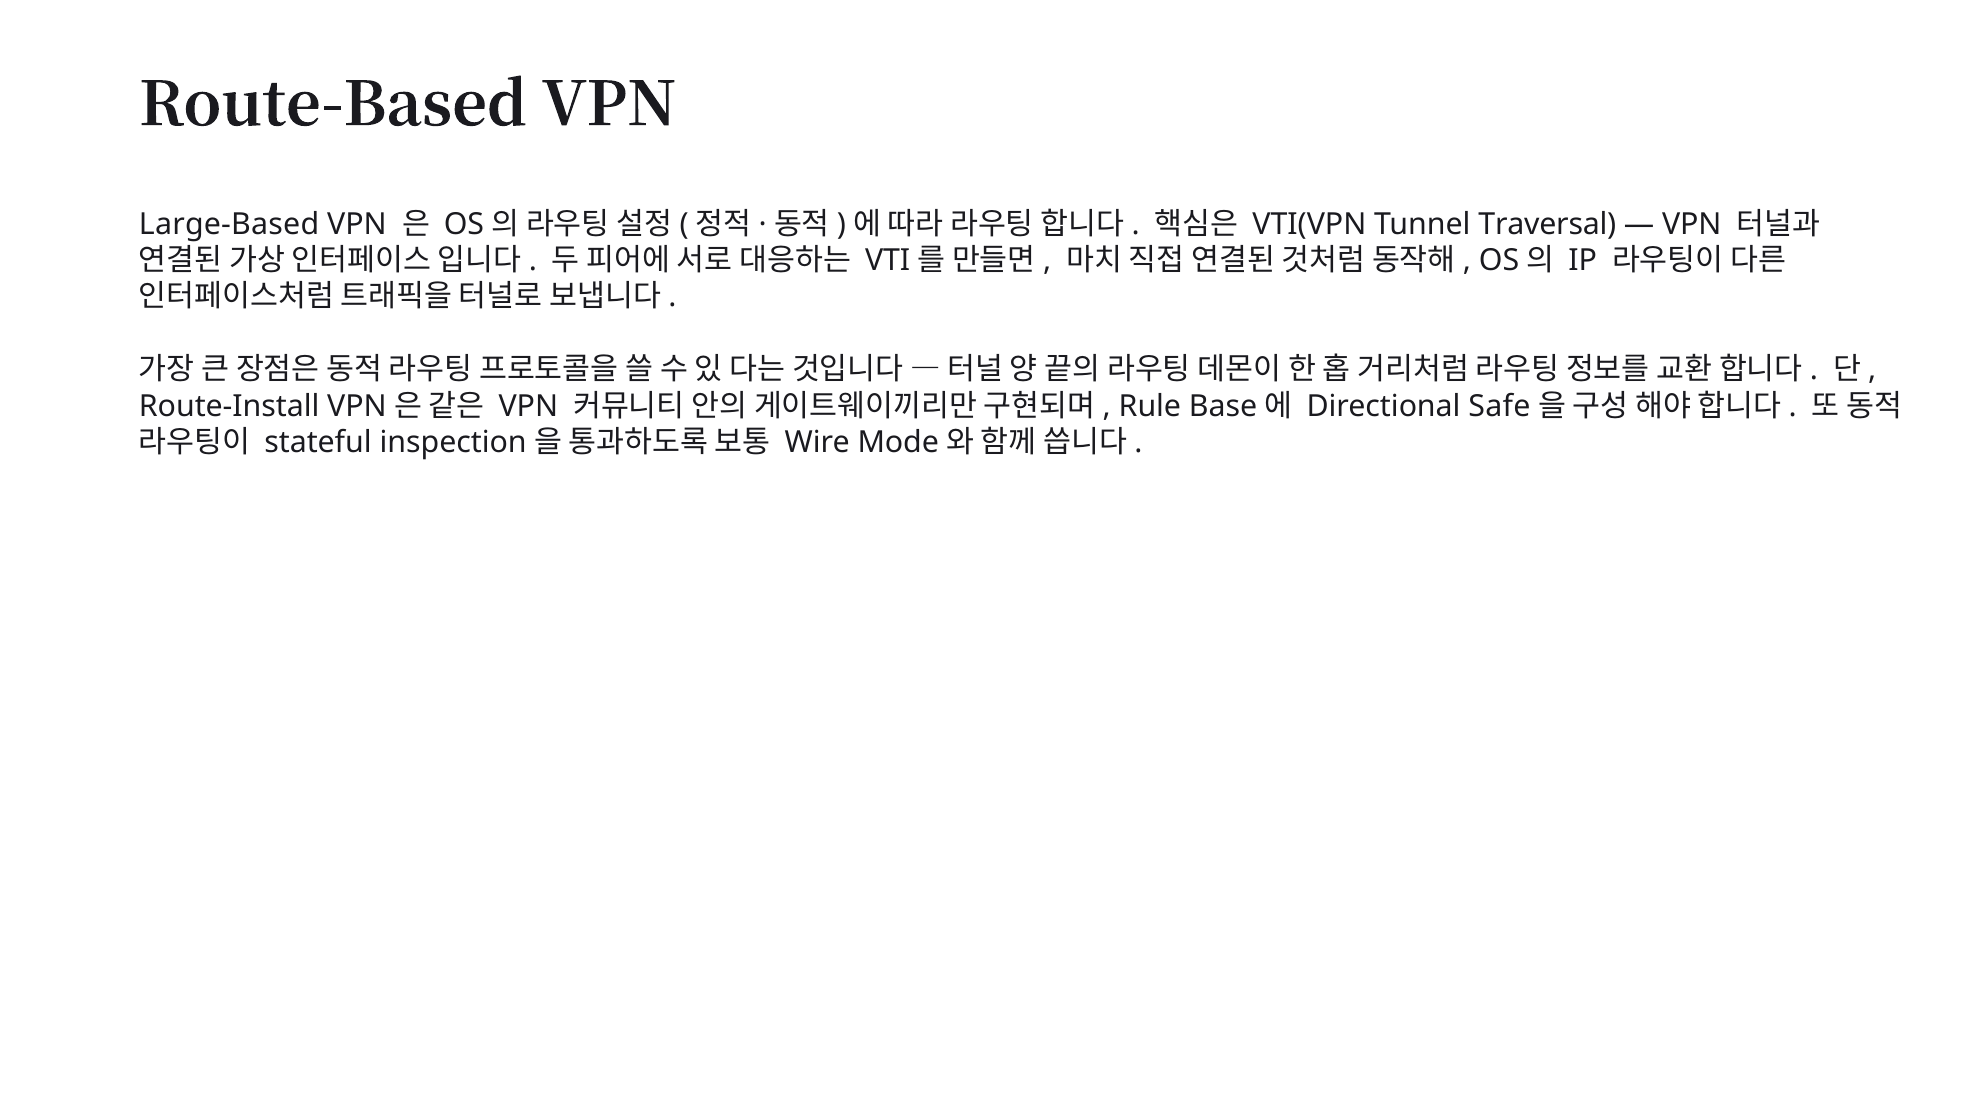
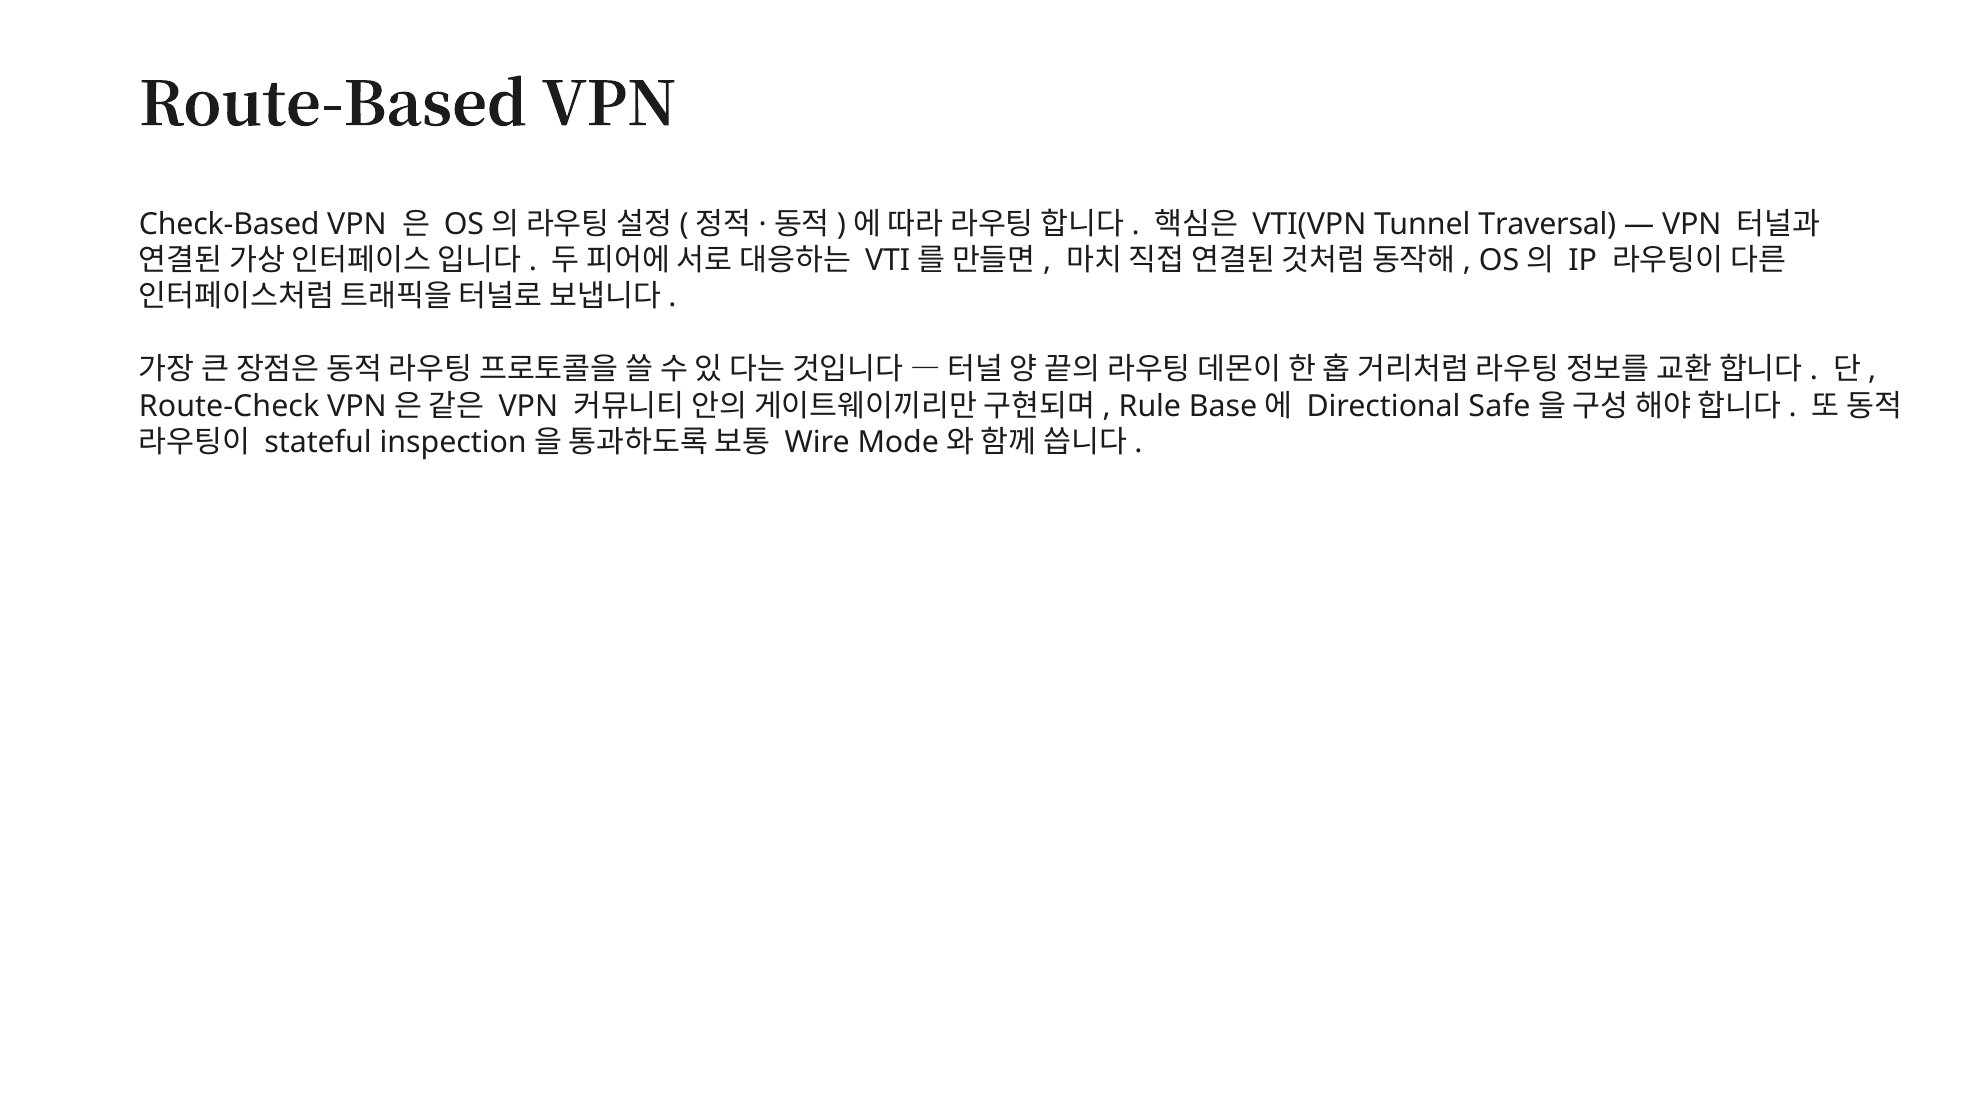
Large-Based: Large-Based -> Check-Based (229, 224)
Route-Install: Route-Install -> Route-Check (229, 406)
